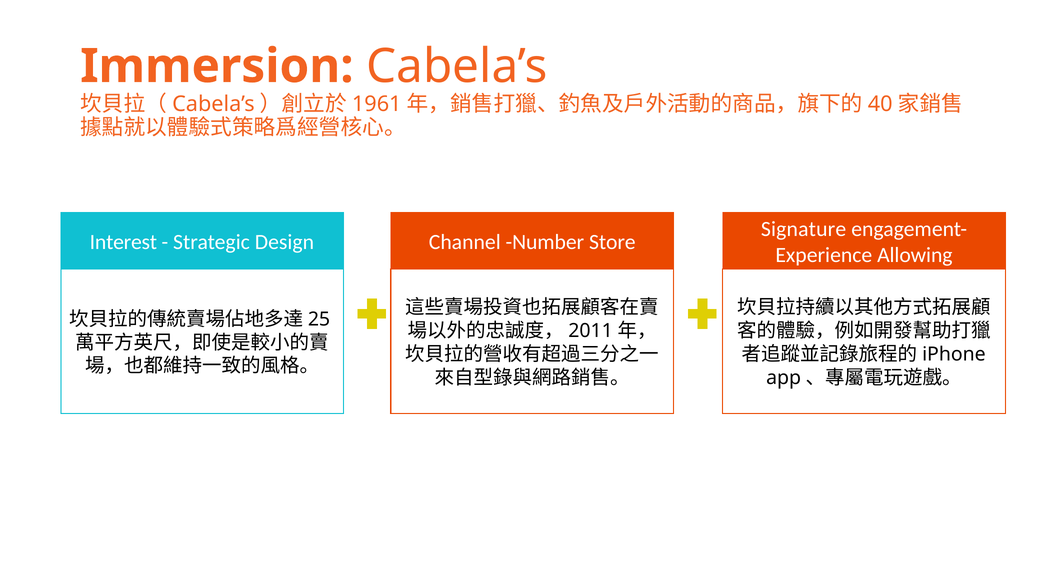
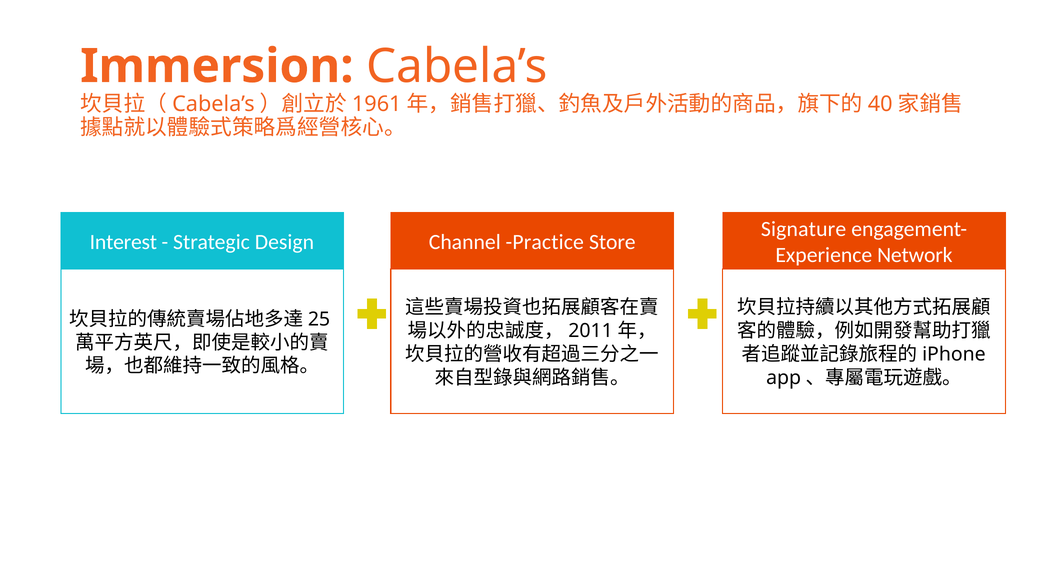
Number: Number -> Practice (545, 242)
Allowing: Allowing -> Network (915, 255)
